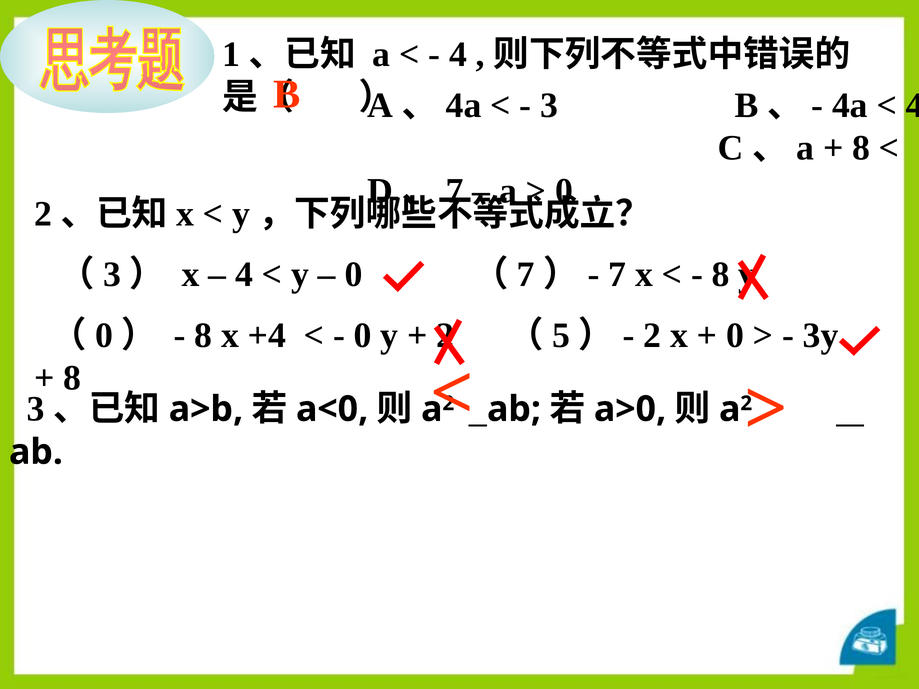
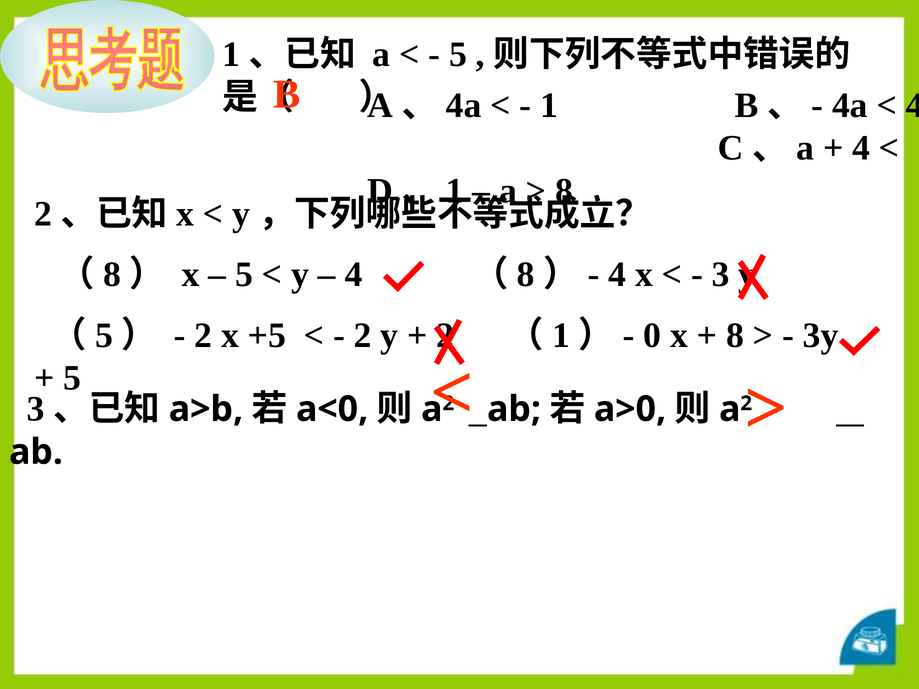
4: 4 -> 5 (458, 55)
3: 3 -> 1 (549, 105)
8: 8 -> 4 (861, 148)
7: 7 -> 1 (455, 191)
0: 0 -> 8 (564, 191)
3: 3 -> 8 (112, 275)
4: 4 -> 5 (244, 275)
0: 0 -> 4 (353, 275)
7: 7 -> 8 (526, 275)
7: 7 -> 4 (617, 275)
8: 8 -> 3 (721, 275)
0: 0 -> 5 (104, 335)
8: 8 -> 2 (203, 335)
+4: +4 -> +5 (267, 335)
0: 0 -> 2 (363, 335)
5: 5 -> 1 (561, 335)
2: 2 -> 0 (652, 335)
0: 0 -> 8 (735, 335)
8: 8 -> 5 (72, 378)
